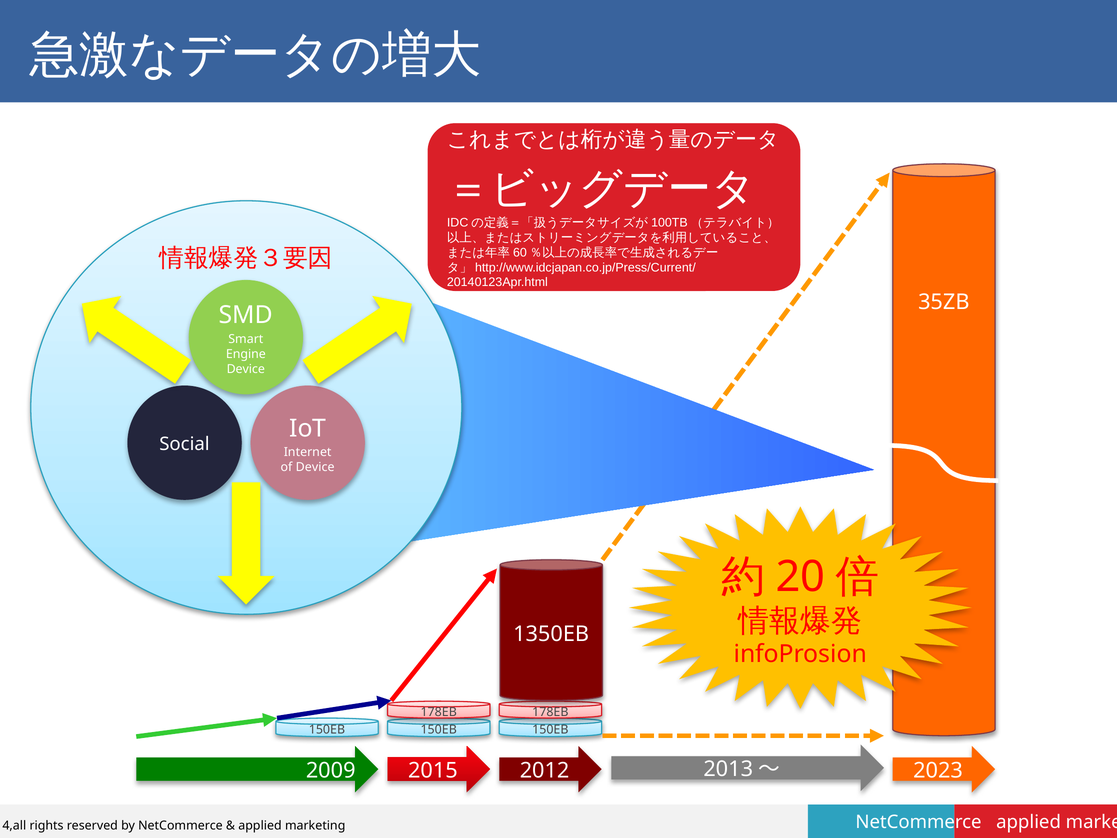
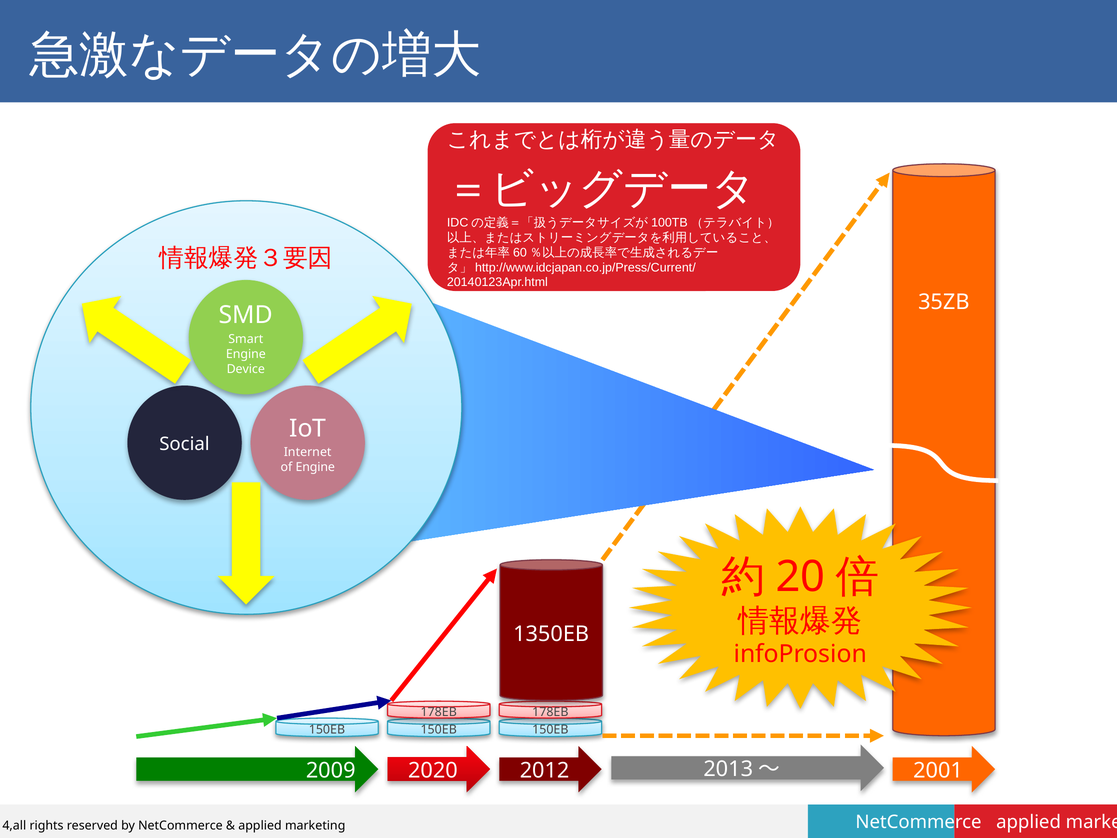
of Device: Device -> Engine (315, 467)
2015: 2015 -> 2020 (433, 770)
2023: 2023 -> 2001 (938, 770)
